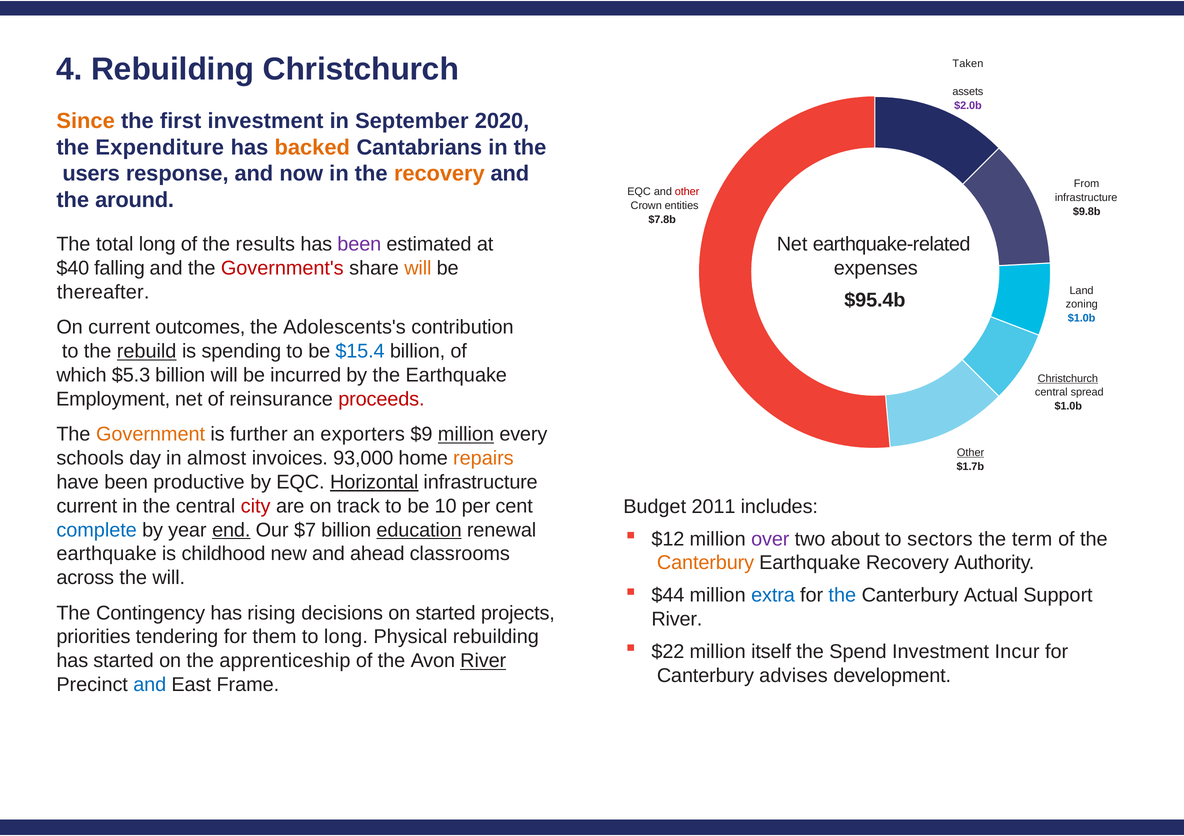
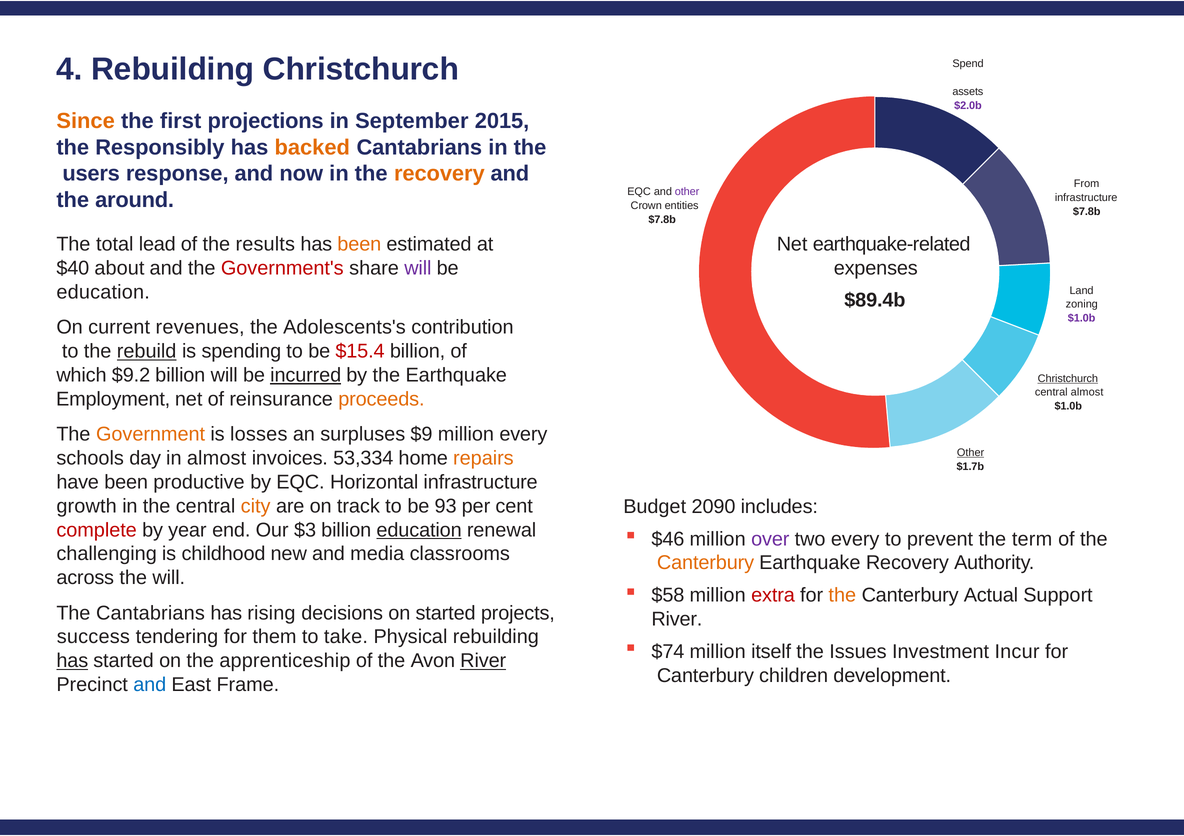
Taken: Taken -> Spend (968, 64)
first investment: investment -> projections (266, 121)
2020: 2020 -> 2015 (502, 121)
Expenditure: Expenditure -> Responsibly (160, 147)
other colour: red -> purple (687, 192)
$9.8b: $9.8b -> $7.8b (1087, 211)
total long: long -> lead (157, 244)
been colour: purple -> orange (359, 244)
falling: falling -> about (119, 268)
will colour: orange -> purple (418, 268)
thereafter: thereafter -> education (103, 292)
$95.4b: $95.4b -> $89.4b (875, 300)
$1.0b colour: blue -> purple (1082, 318)
outcomes: outcomes -> revenues (200, 327)
$15.4 colour: blue -> red (360, 351)
$5.3: $5.3 -> $9.2 (131, 375)
incurred underline: none -> present (306, 375)
central spread: spread -> almost (1087, 392)
proceeds colour: red -> orange (381, 399)
further: further -> losses (259, 434)
exporters: exporters -> surpluses (363, 434)
million underline: present -> none (466, 434)
93,000: 93,000 -> 53,334 (363, 458)
Horizontal underline: present -> none (374, 482)
current: current -> growth (87, 506)
city colour: red -> orange (256, 506)
10: 10 -> 93 (446, 506)
2011: 2011 -> 2090 (714, 506)
complete colour: blue -> red (97, 530)
end underline: present -> none (231, 530)
$7: $7 -> $3 (305, 530)
$12: $12 -> $46 (668, 539)
two about: about -> every (855, 539)
sectors: sectors -> prevent (940, 539)
earthquake: earthquake -> challenging (107, 554)
ahead: ahead -> media (377, 554)
$44: $44 -> $58 (668, 595)
extra colour: blue -> red (773, 595)
the colour: blue -> orange (842, 595)
The Contingency: Contingency -> Cantabrians (150, 613)
priorities: priorities -> success (93, 637)
to long: long -> take (346, 637)
$22: $22 -> $74 (668, 651)
Spend: Spend -> Issues (858, 651)
has underline: none -> present (72, 661)
advises: advises -> children (794, 675)
